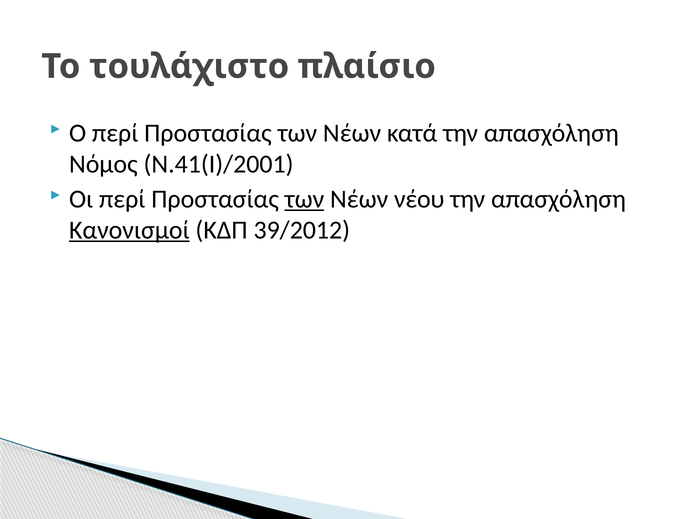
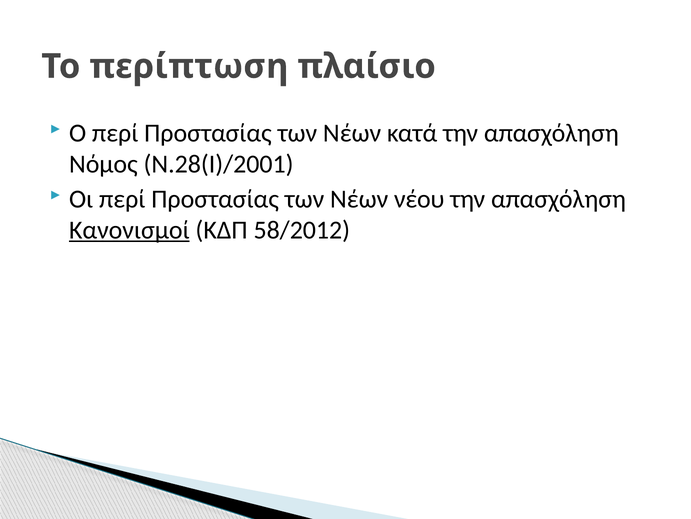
τουλάχιστο: τουλάχιστο -> περίπτωση (189, 66)
Ν.41(Ι)/2001: Ν.41(Ι)/2001 -> Ν.28(Ι)/2001 (219, 164)
των underline: present -> none (305, 199)
39/2012: 39/2012 -> 58/2012 (302, 230)
